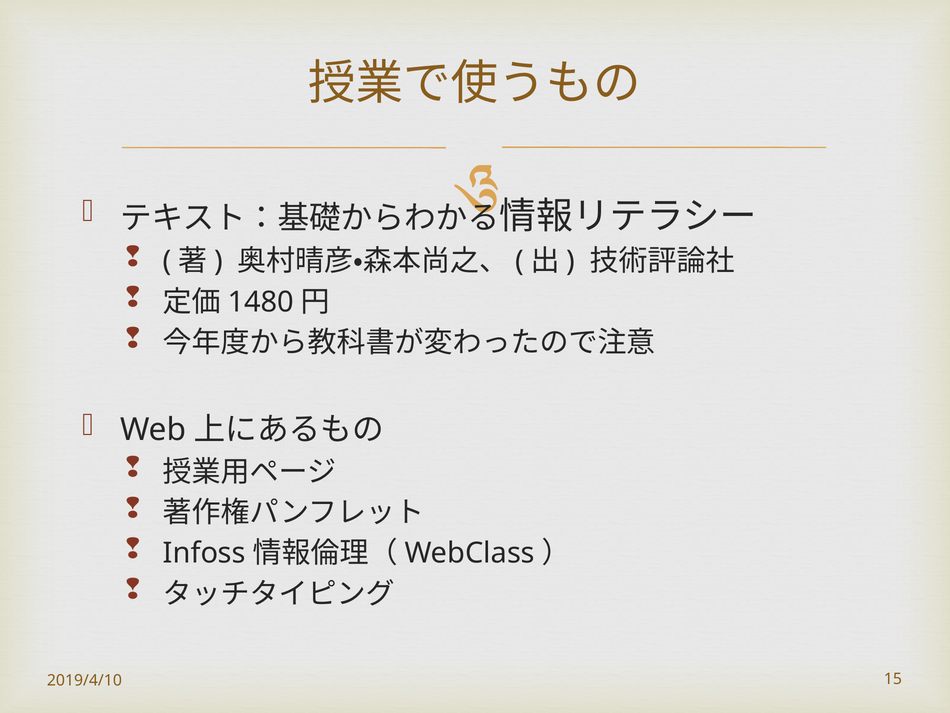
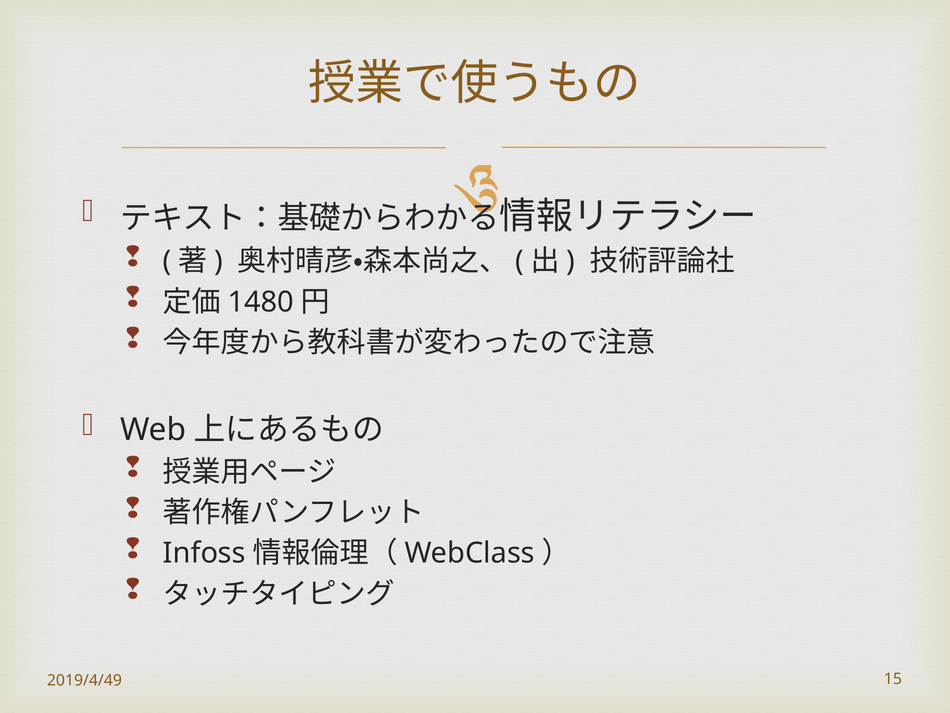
2019/4/10: 2019/4/10 -> 2019/4/49 (84, 680)
